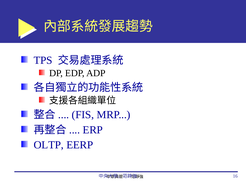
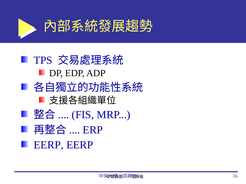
OLTP: OLTP -> EERP (49, 145)
